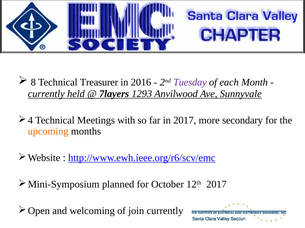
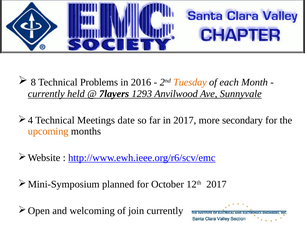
Treasurer: Treasurer -> Problems (99, 82)
Tuesday colour: purple -> orange (190, 82)
with: with -> date (126, 121)
